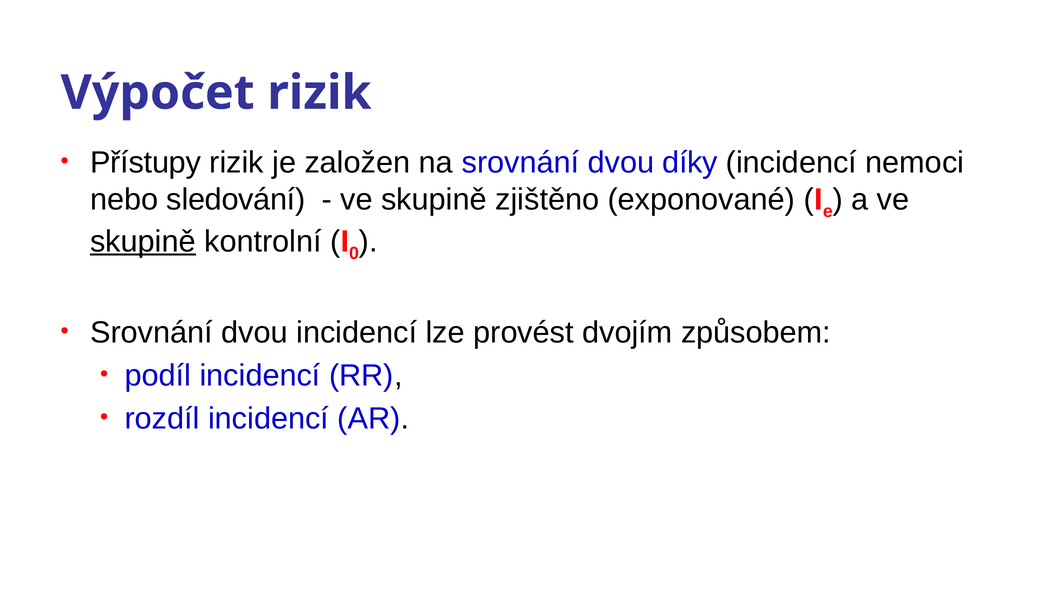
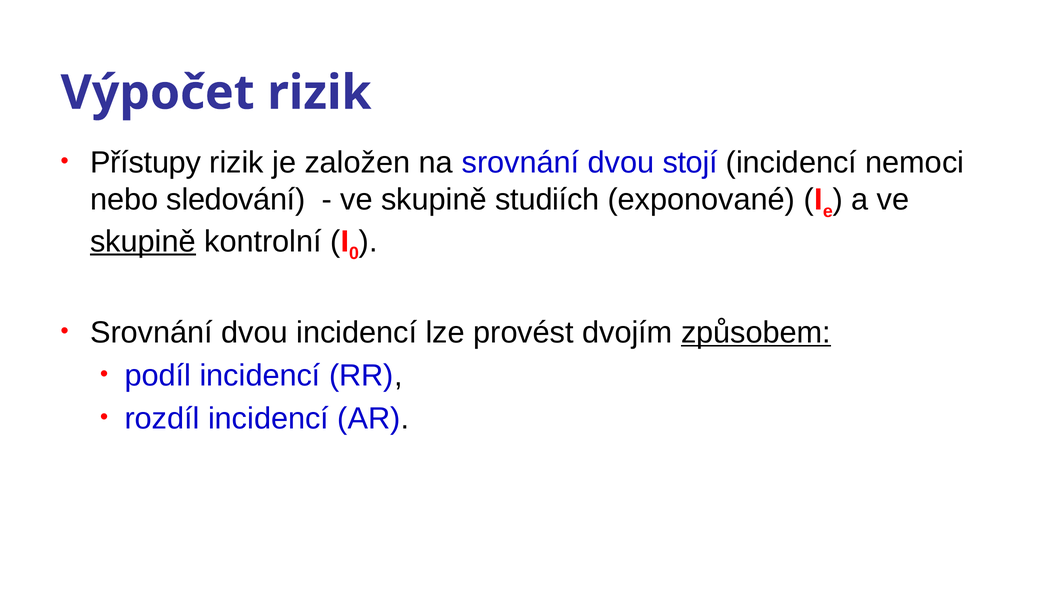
díky: díky -> stojí (690, 163)
zjištěno: zjištěno -> studiích (547, 200)
způsobem underline: none -> present (756, 333)
